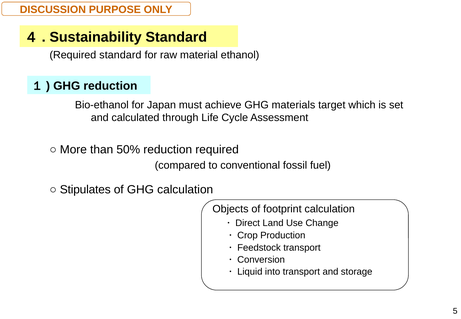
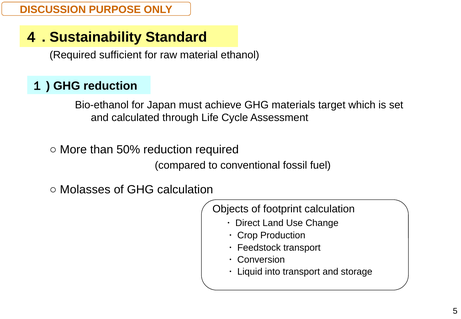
Required standard: standard -> sufficient (120, 55)
Stipulates: Stipulates -> Molasses (85, 190)
